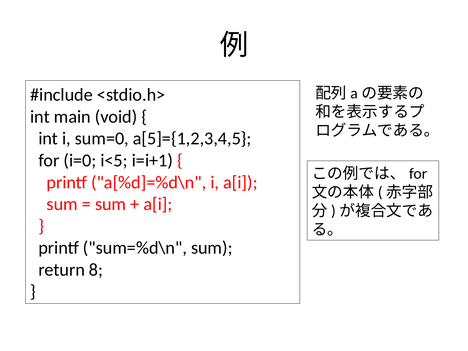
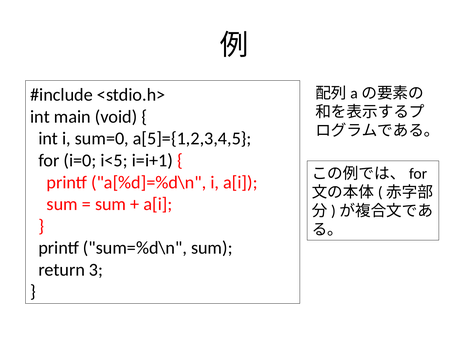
8: 8 -> 3 (96, 270)
